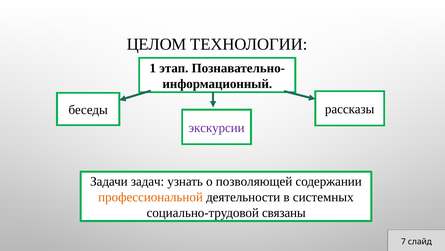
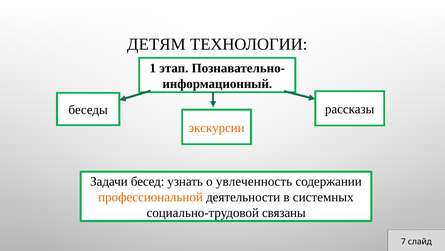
ЦЕЛОМ: ЦЕЛОМ -> ДЕТЯМ (156, 44)
экскурсии colour: purple -> orange (217, 127)
задач: задач -> бесед (148, 181)
позволяющей: позволяющей -> увлеченность (254, 181)
